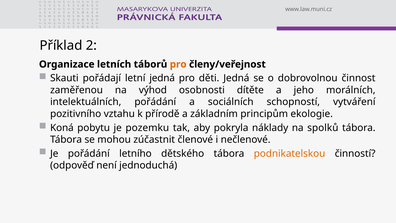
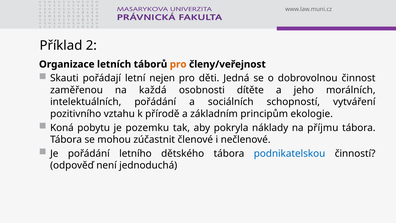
letní jedná: jedná -> nejen (162, 78)
výhod: výhod -> každá (153, 90)
spolků: spolků -> příjmu (323, 128)
podnikatelskou colour: orange -> blue (290, 153)
